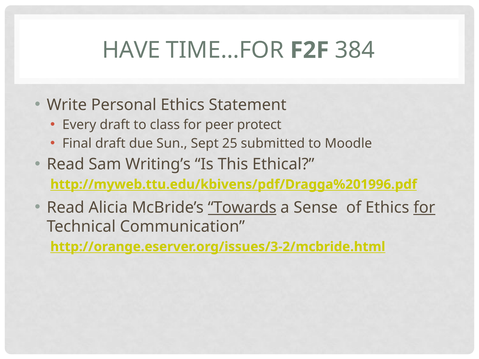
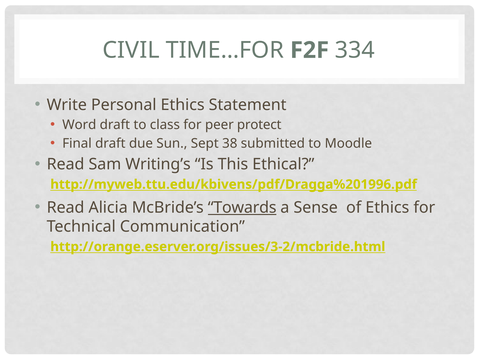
HAVE: HAVE -> CIVIL (131, 50)
384: 384 -> 334 (355, 50)
Every: Every -> Word (79, 125)
25: 25 -> 38 (230, 144)
for underline: present -> none (424, 208)
